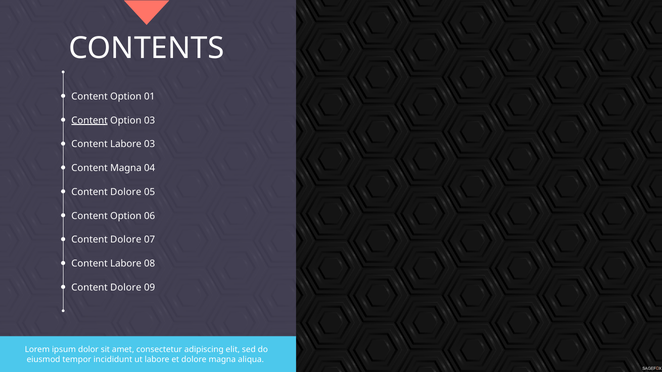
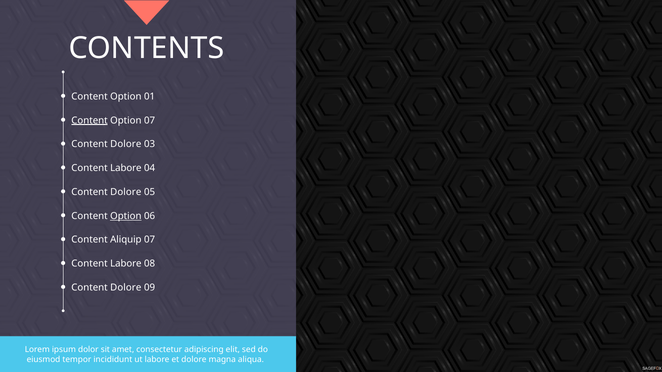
Option 03: 03 -> 07 (150, 120)
Labore: Labore -> Dolore (126, 144)
Magna: Magna -> Labore (126, 168)
Option underline: none -> present (126, 216)
Dolore: Dolore -> Aliquip (126, 240)
